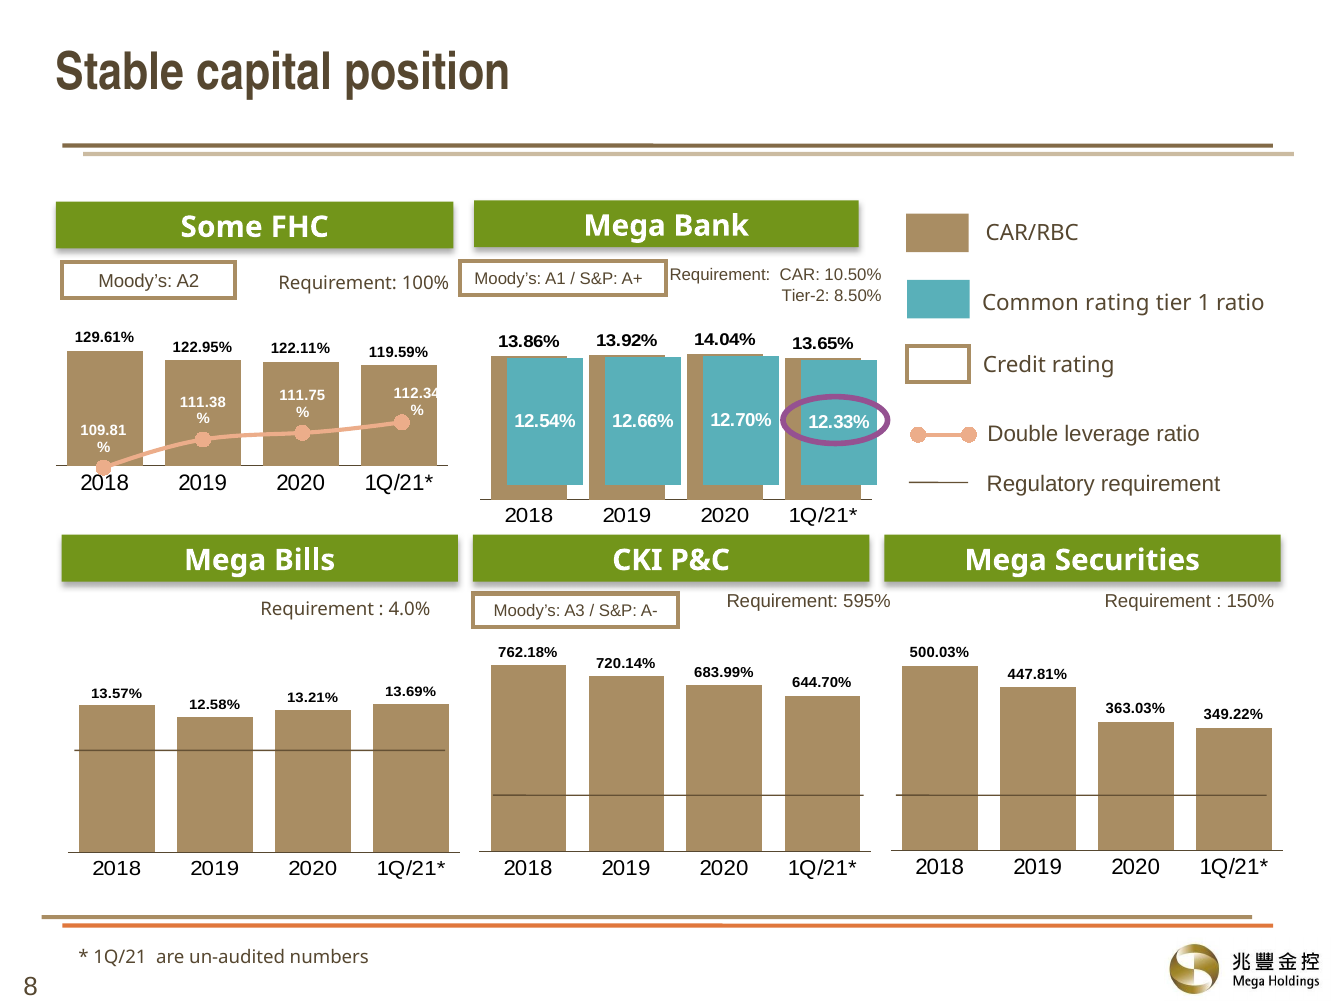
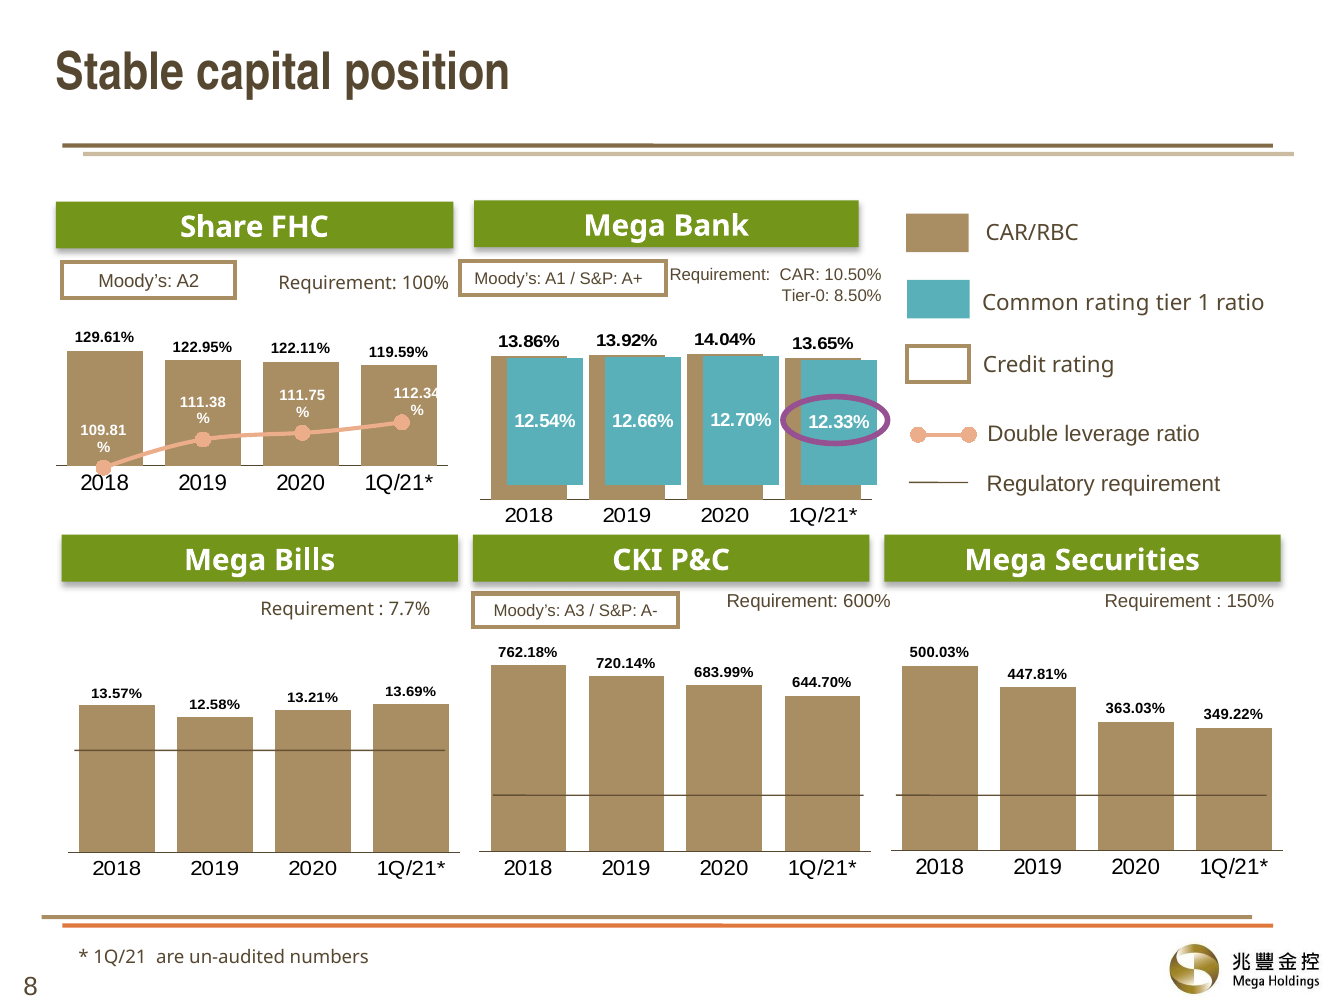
Some: Some -> Share (222, 227)
Tier-2: Tier-2 -> Tier-0 (806, 296)
595%: 595% -> 600% (867, 601)
4.0%: 4.0% -> 7.7% (409, 610)
